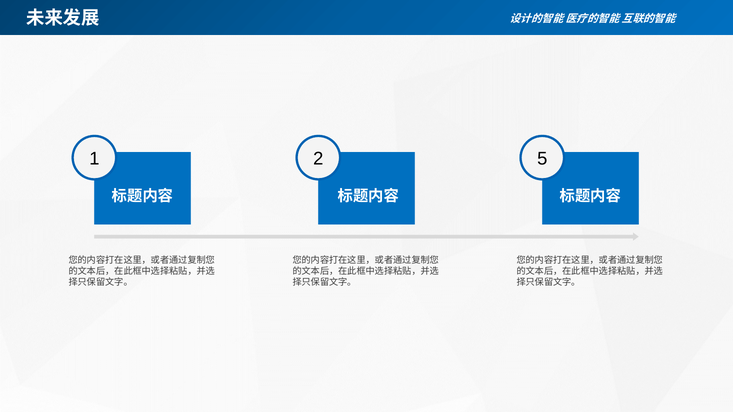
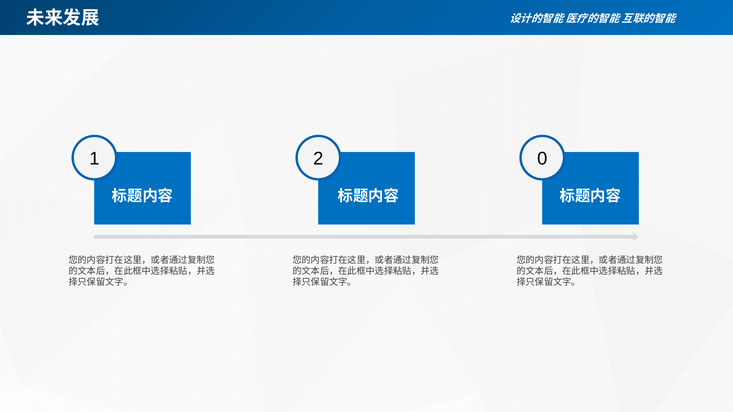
5: 5 -> 0 (542, 159)
